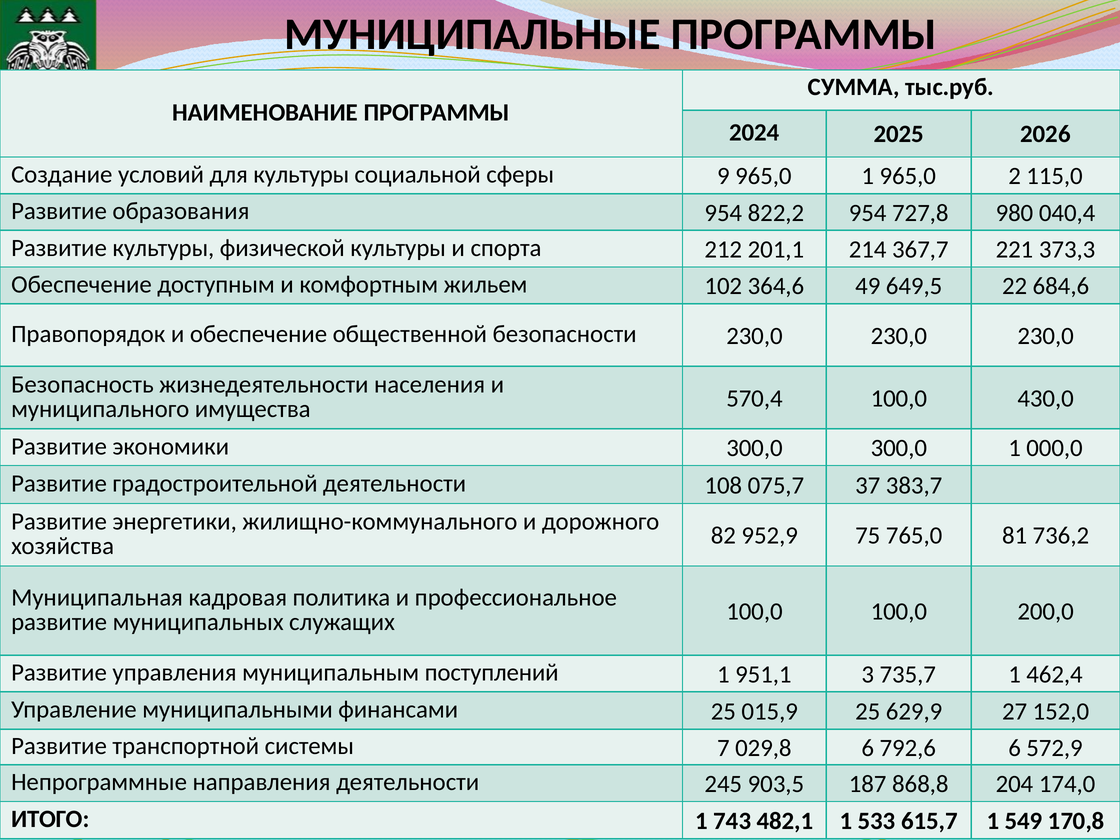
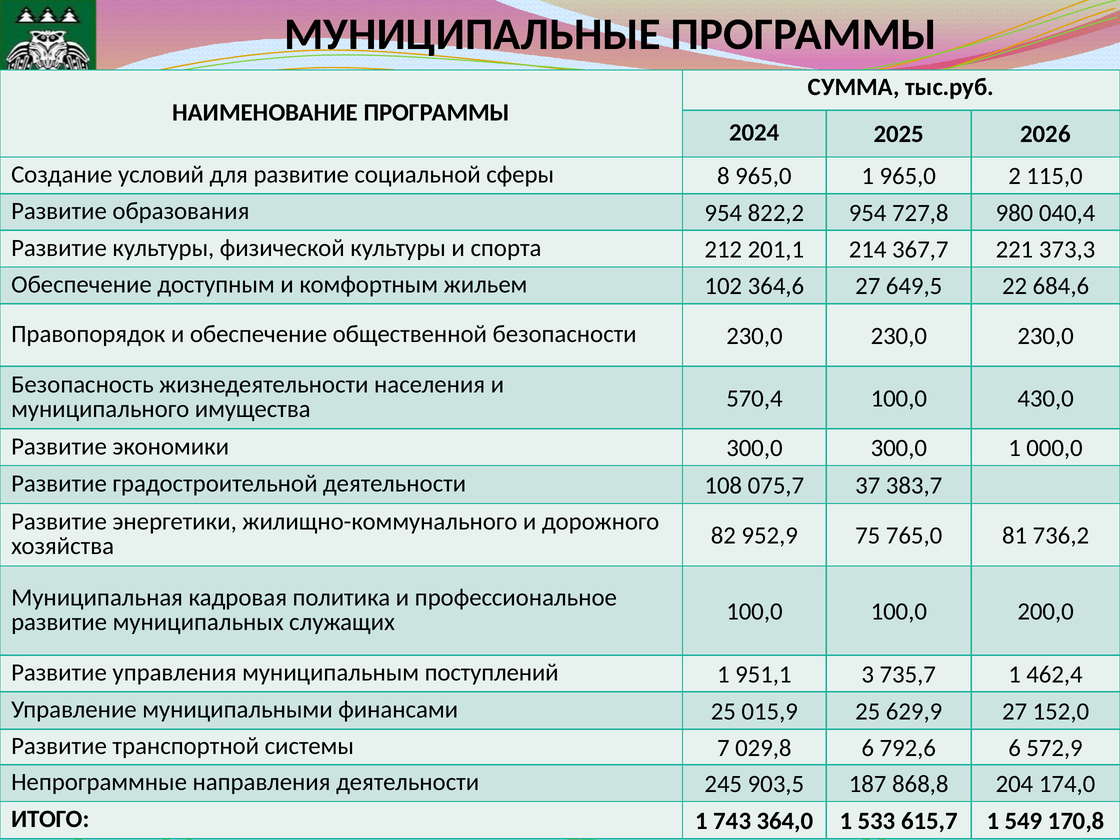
для культуры: культуры -> развитие (301, 174)
9: 9 -> 8 (723, 176)
364,6 49: 49 -> 27 (868, 286)
482,1: 482,1 -> 364,0 (785, 821)
